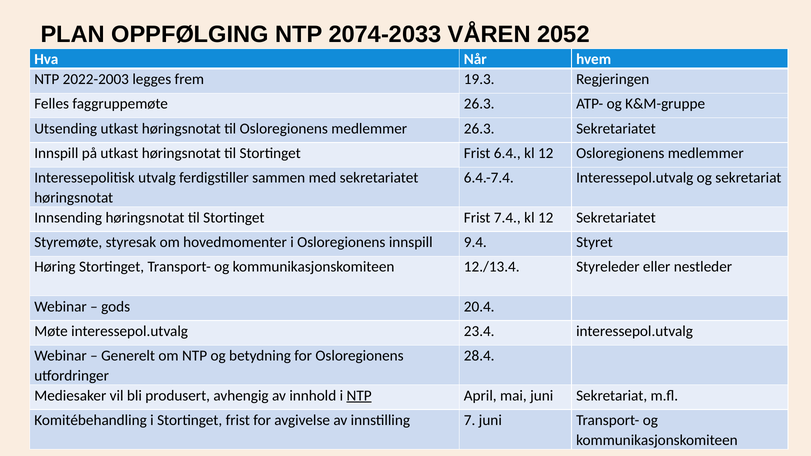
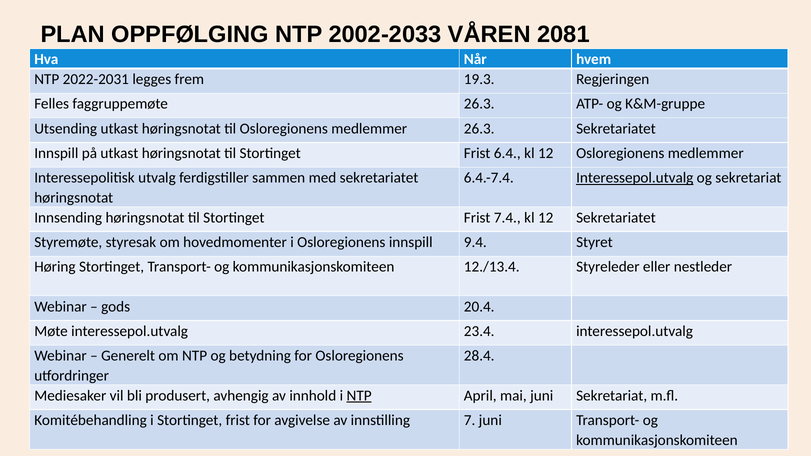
2074-2033: 2074-2033 -> 2002-2033 (385, 34)
2052: 2052 -> 2081 (564, 34)
2022-2003: 2022-2003 -> 2022-2031 (96, 79)
Interessepol.utvalg underline: none -> present (635, 178)
